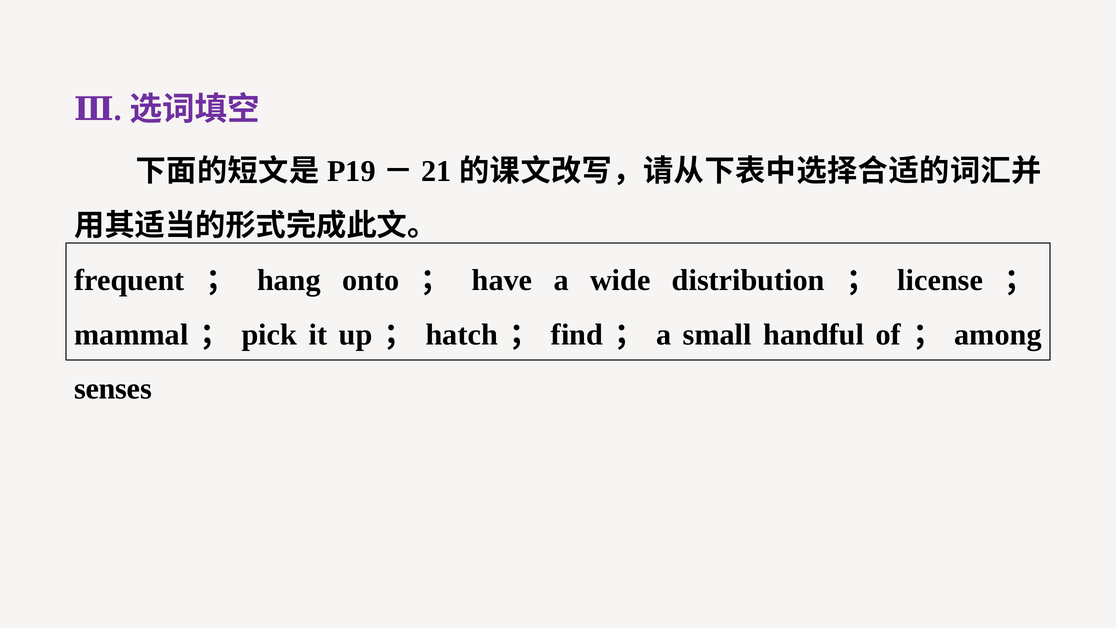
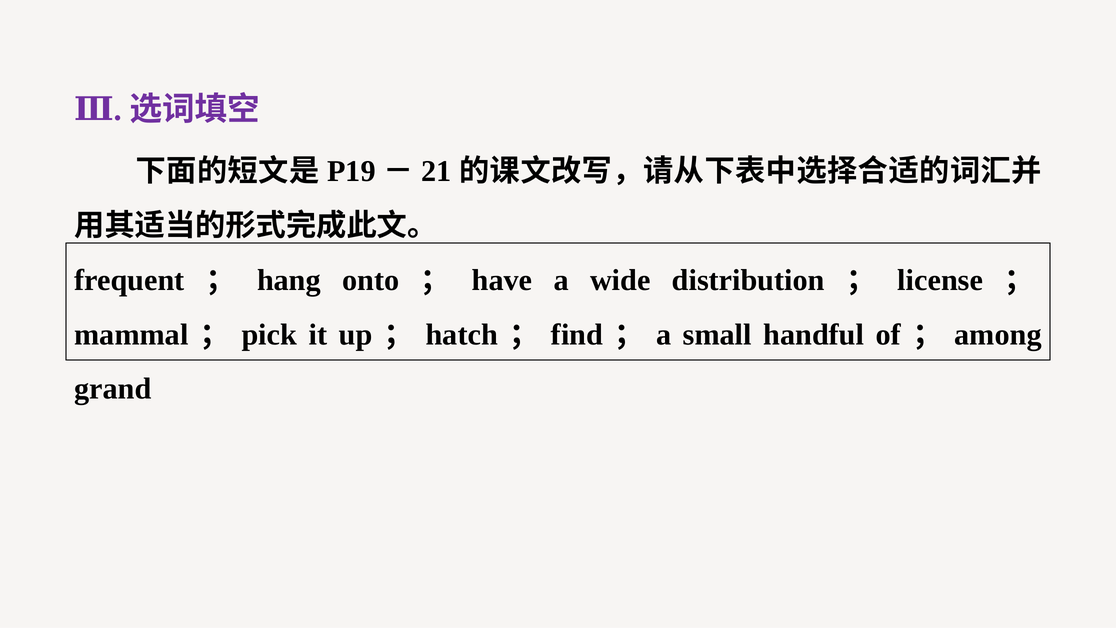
senses: senses -> grand (113, 389)
